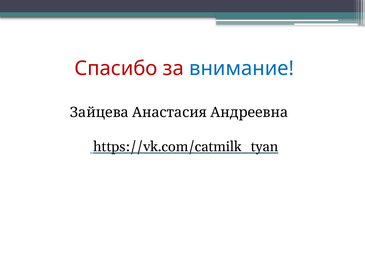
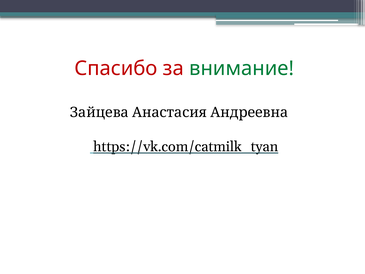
внимание colour: blue -> green (242, 68)
